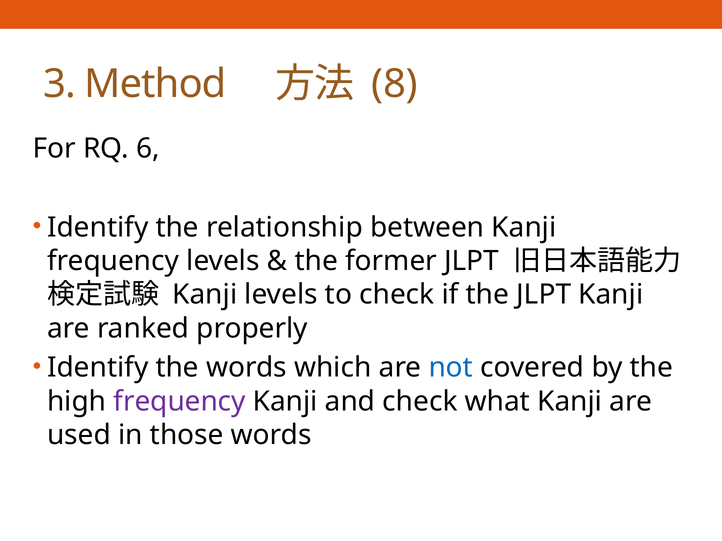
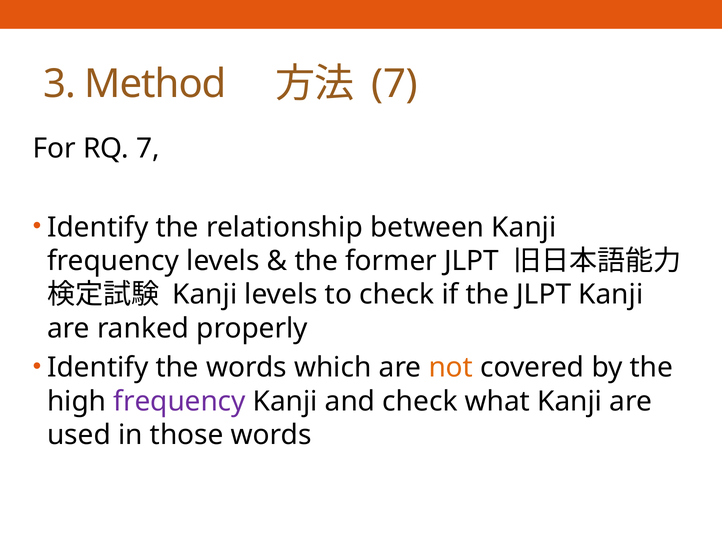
8: 8 -> 7 (394, 84)
RQ 6: 6 -> 7 (148, 149)
not colour: blue -> orange (451, 368)
